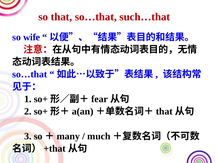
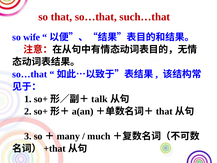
fear: fear -> talk (100, 99)
